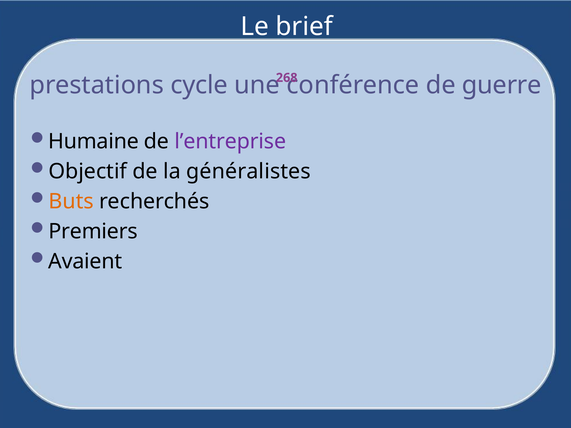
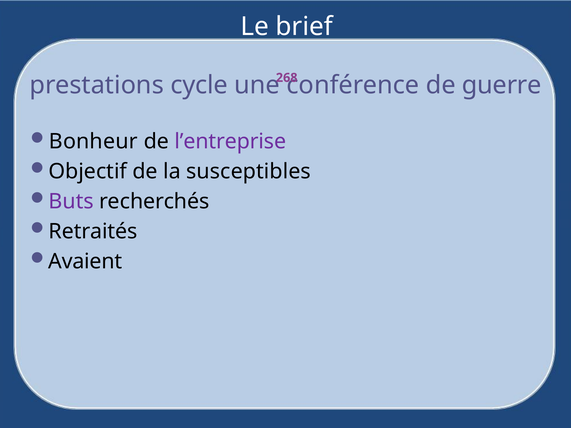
Humaine: Humaine -> Bonheur (93, 141)
généralistes: généralistes -> susceptibles (249, 171)
Buts colour: orange -> purple (71, 201)
Premiers: Premiers -> Retraités (93, 231)
